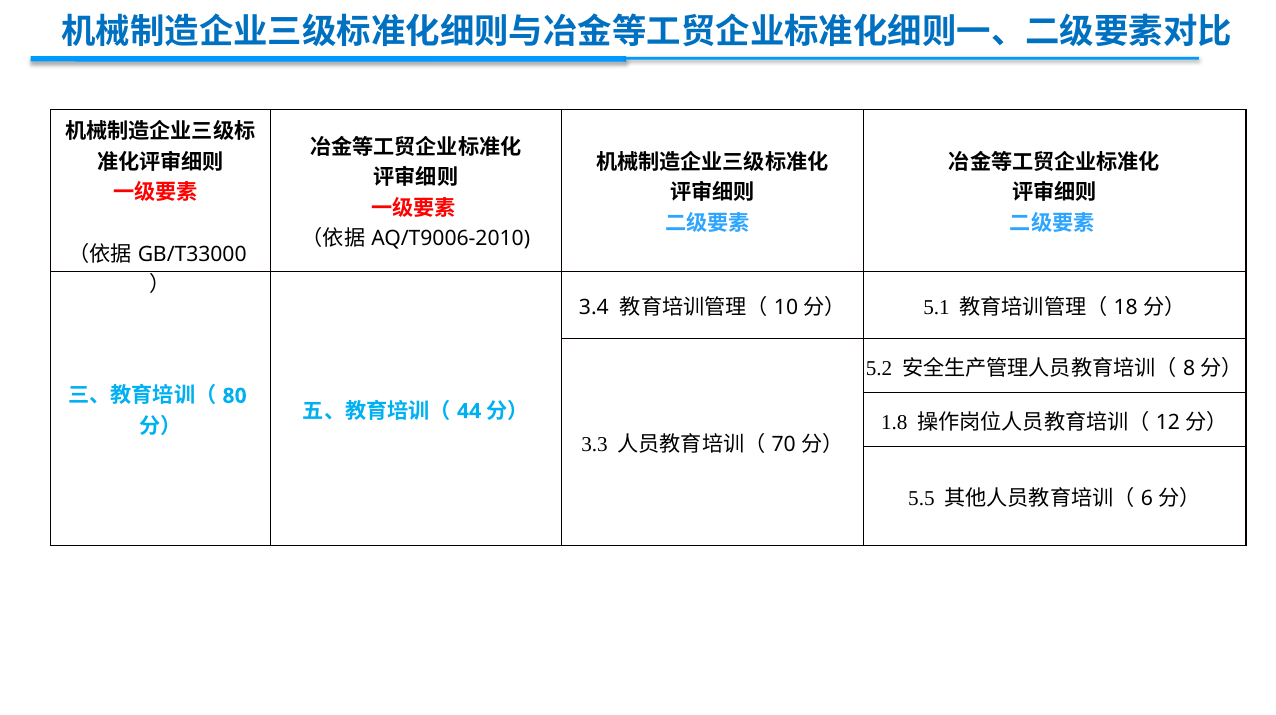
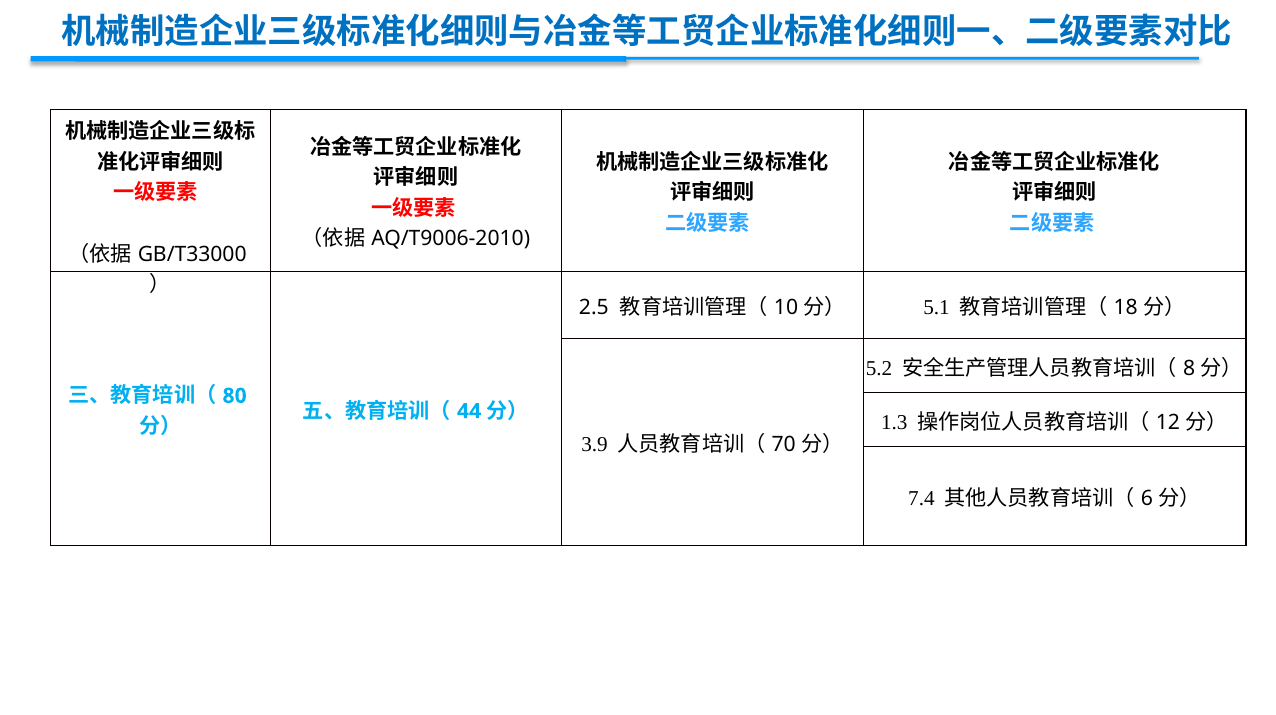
3.4: 3.4 -> 2.5 (594, 308)
1.8: 1.8 -> 1.3 (894, 422)
3.3: 3.3 -> 3.9 (594, 444)
5.5: 5.5 -> 7.4 (921, 498)
